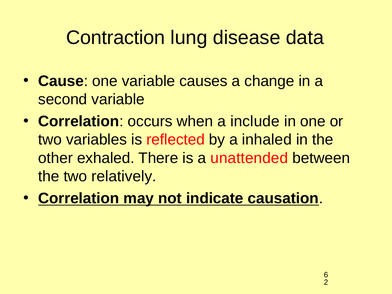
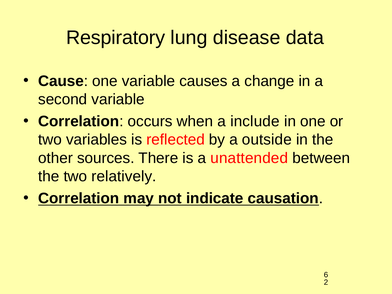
Contraction: Contraction -> Respiratory (116, 38)
inhaled: inhaled -> outside (267, 140)
exhaled: exhaled -> sources (106, 158)
